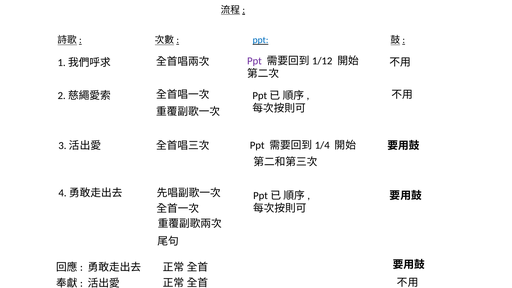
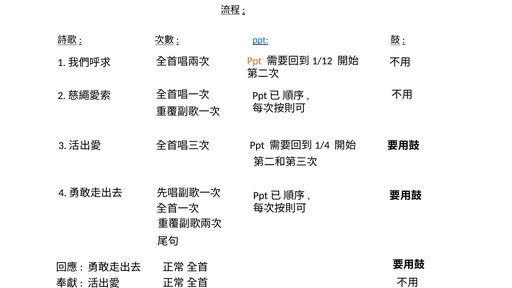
Ppt colour: purple -> orange (254, 61)
